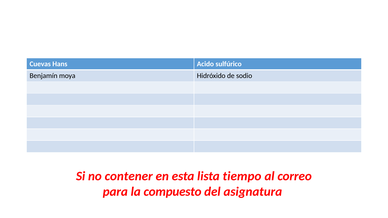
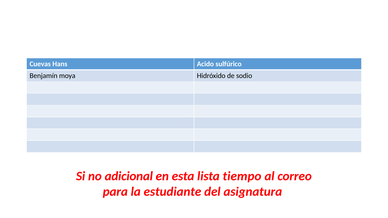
contener: contener -> adicional (129, 176)
compuesto: compuesto -> estudiante (172, 192)
